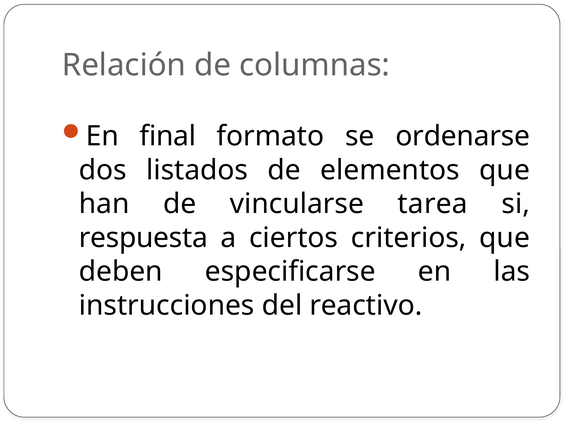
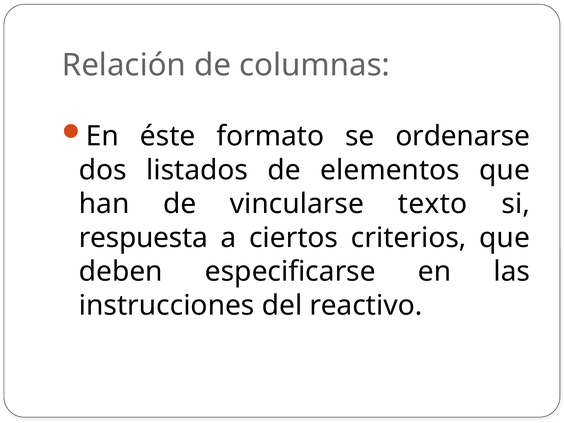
final: final -> éste (168, 136)
tarea: tarea -> texto (433, 204)
